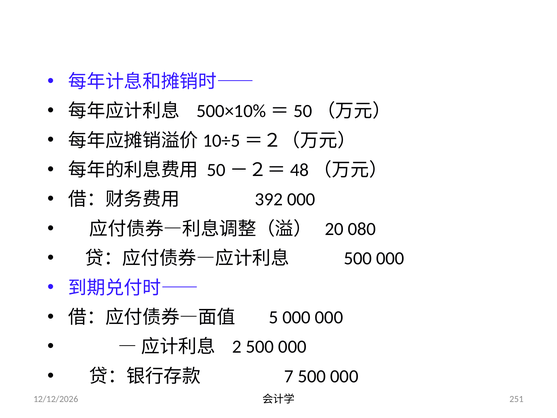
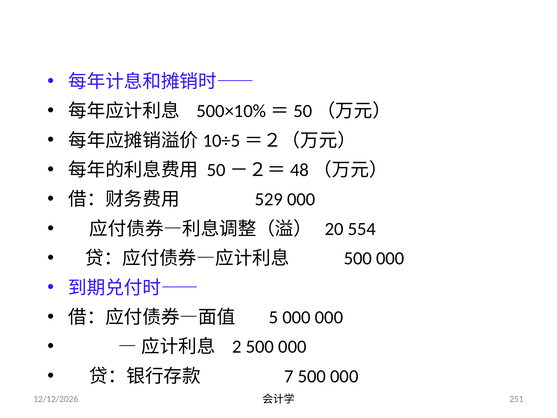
392: 392 -> 529 (269, 199)
080: 080 -> 554 (362, 229)
